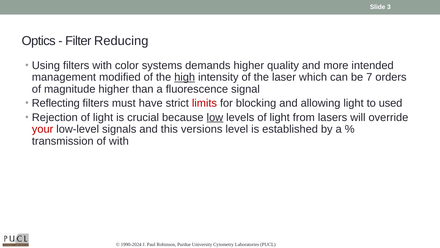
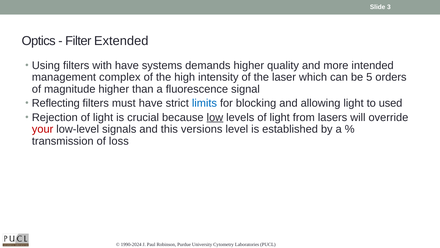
Reducing: Reducing -> Extended (121, 41)
with color: color -> have (127, 65)
modified: modified -> complex (120, 77)
high underline: present -> none (185, 77)
7: 7 -> 5 (369, 77)
limits colour: red -> blue (204, 103)
of with: with -> loss (119, 141)
